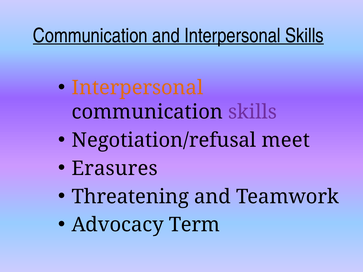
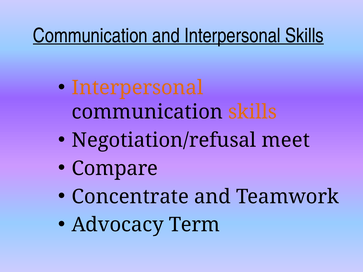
skills colour: purple -> orange (253, 112)
Erasures: Erasures -> Compare (115, 169)
Threatening: Threatening -> Concentrate (130, 197)
